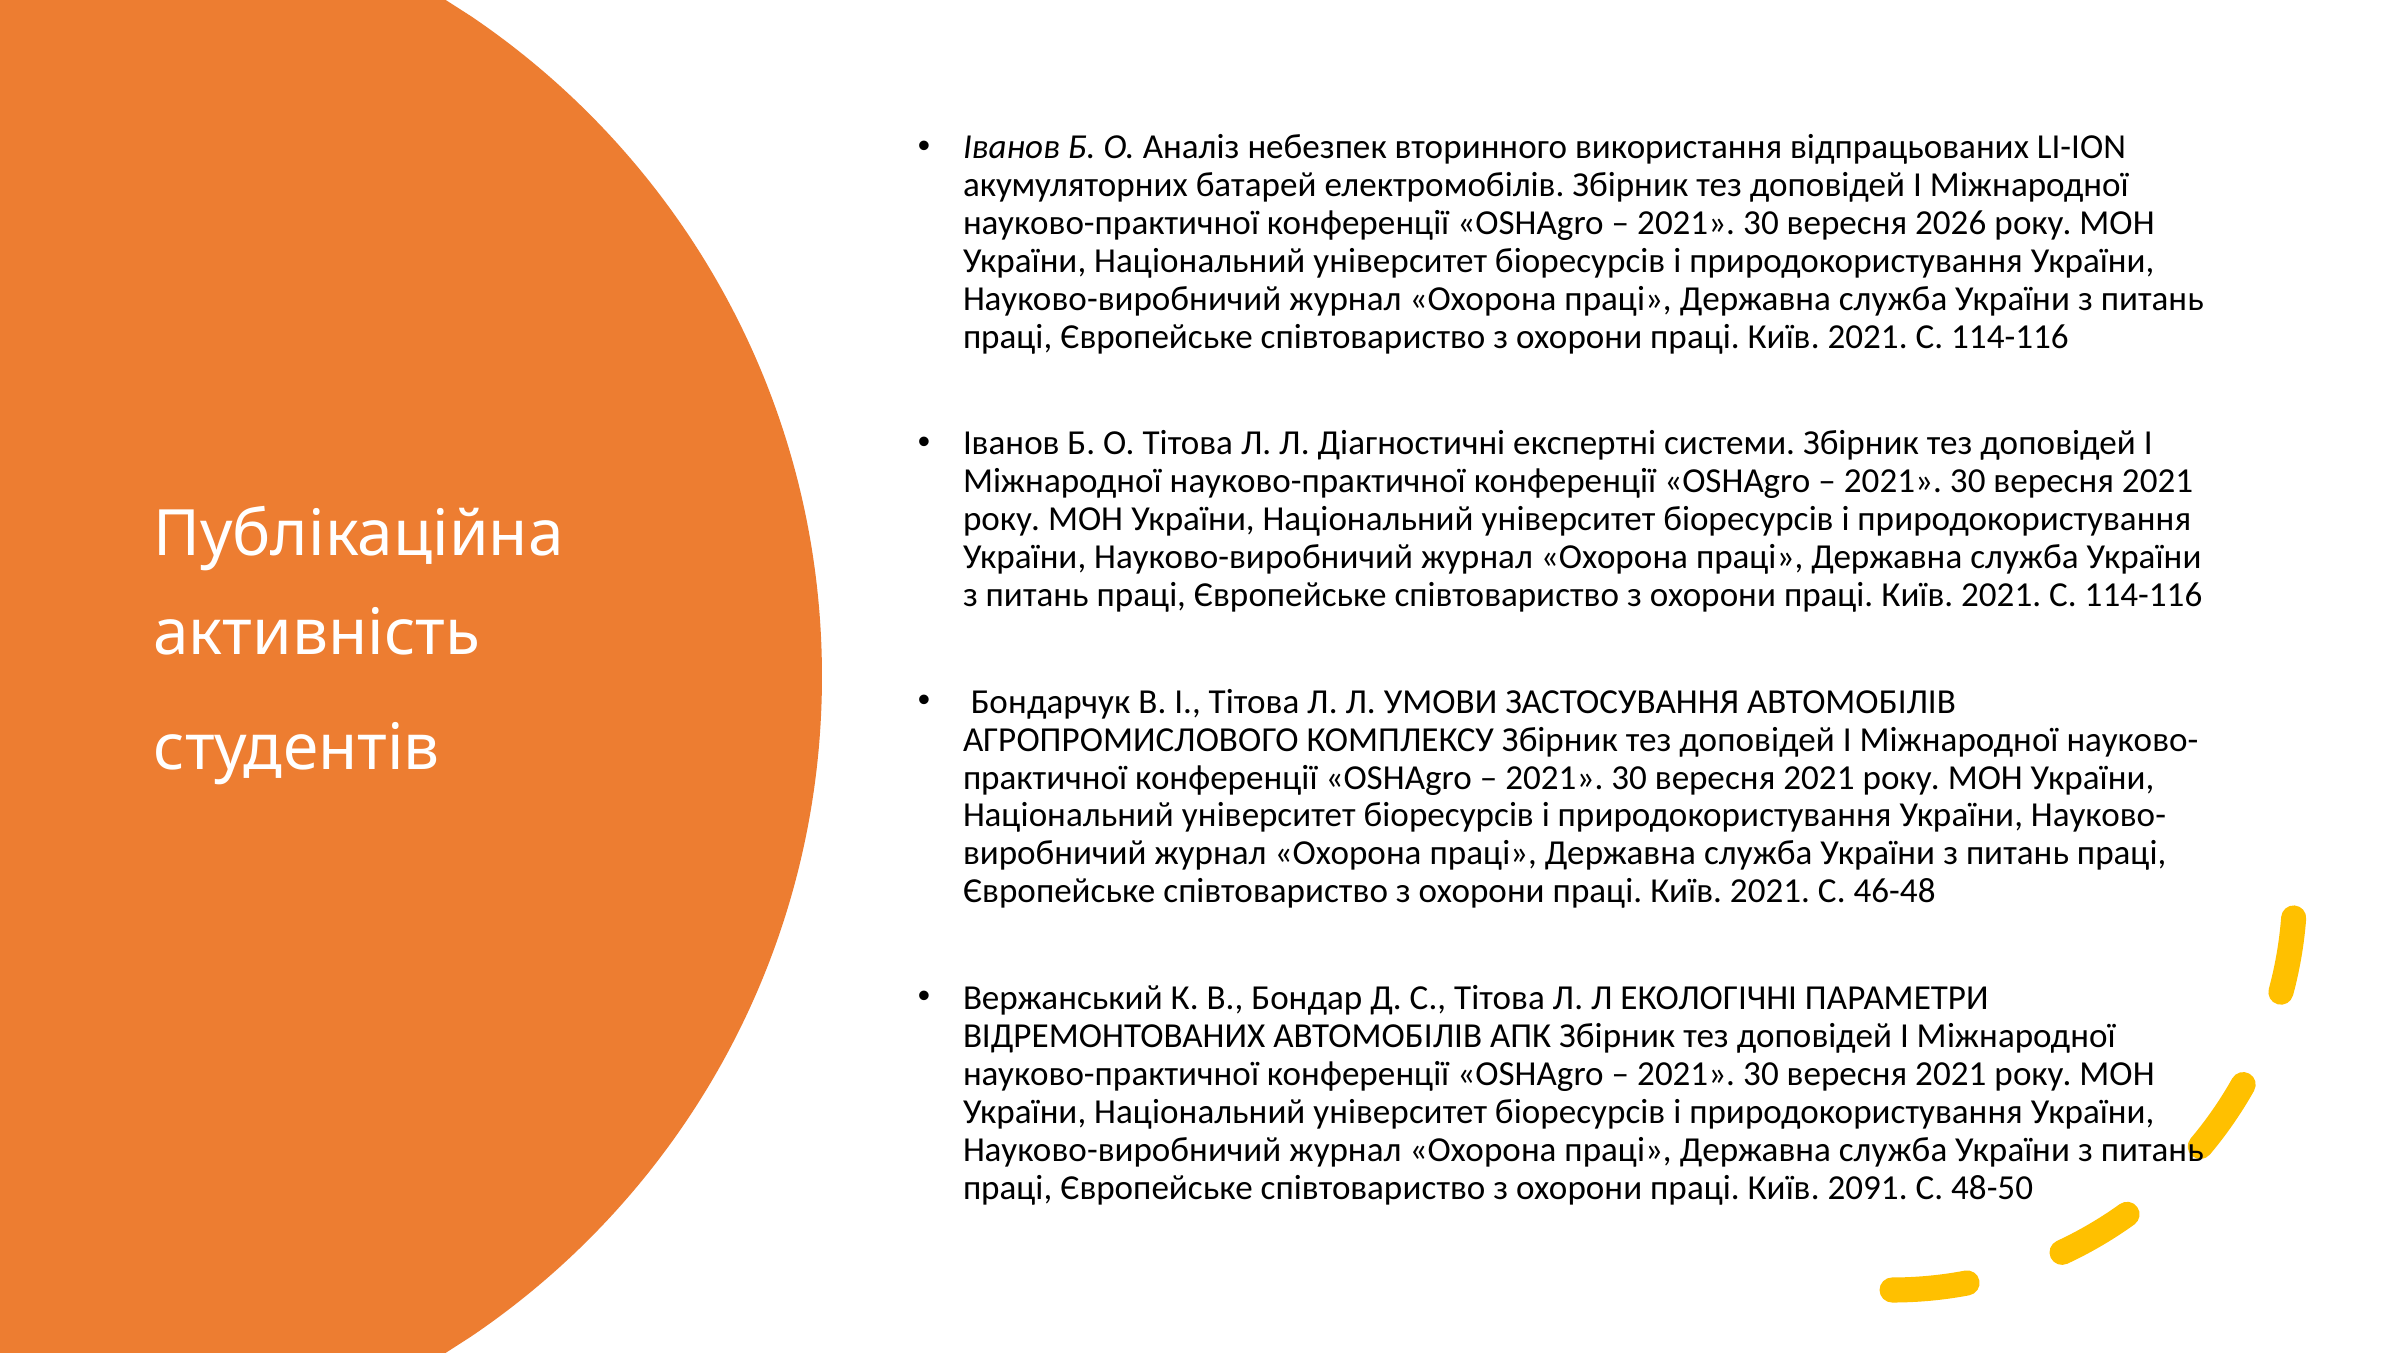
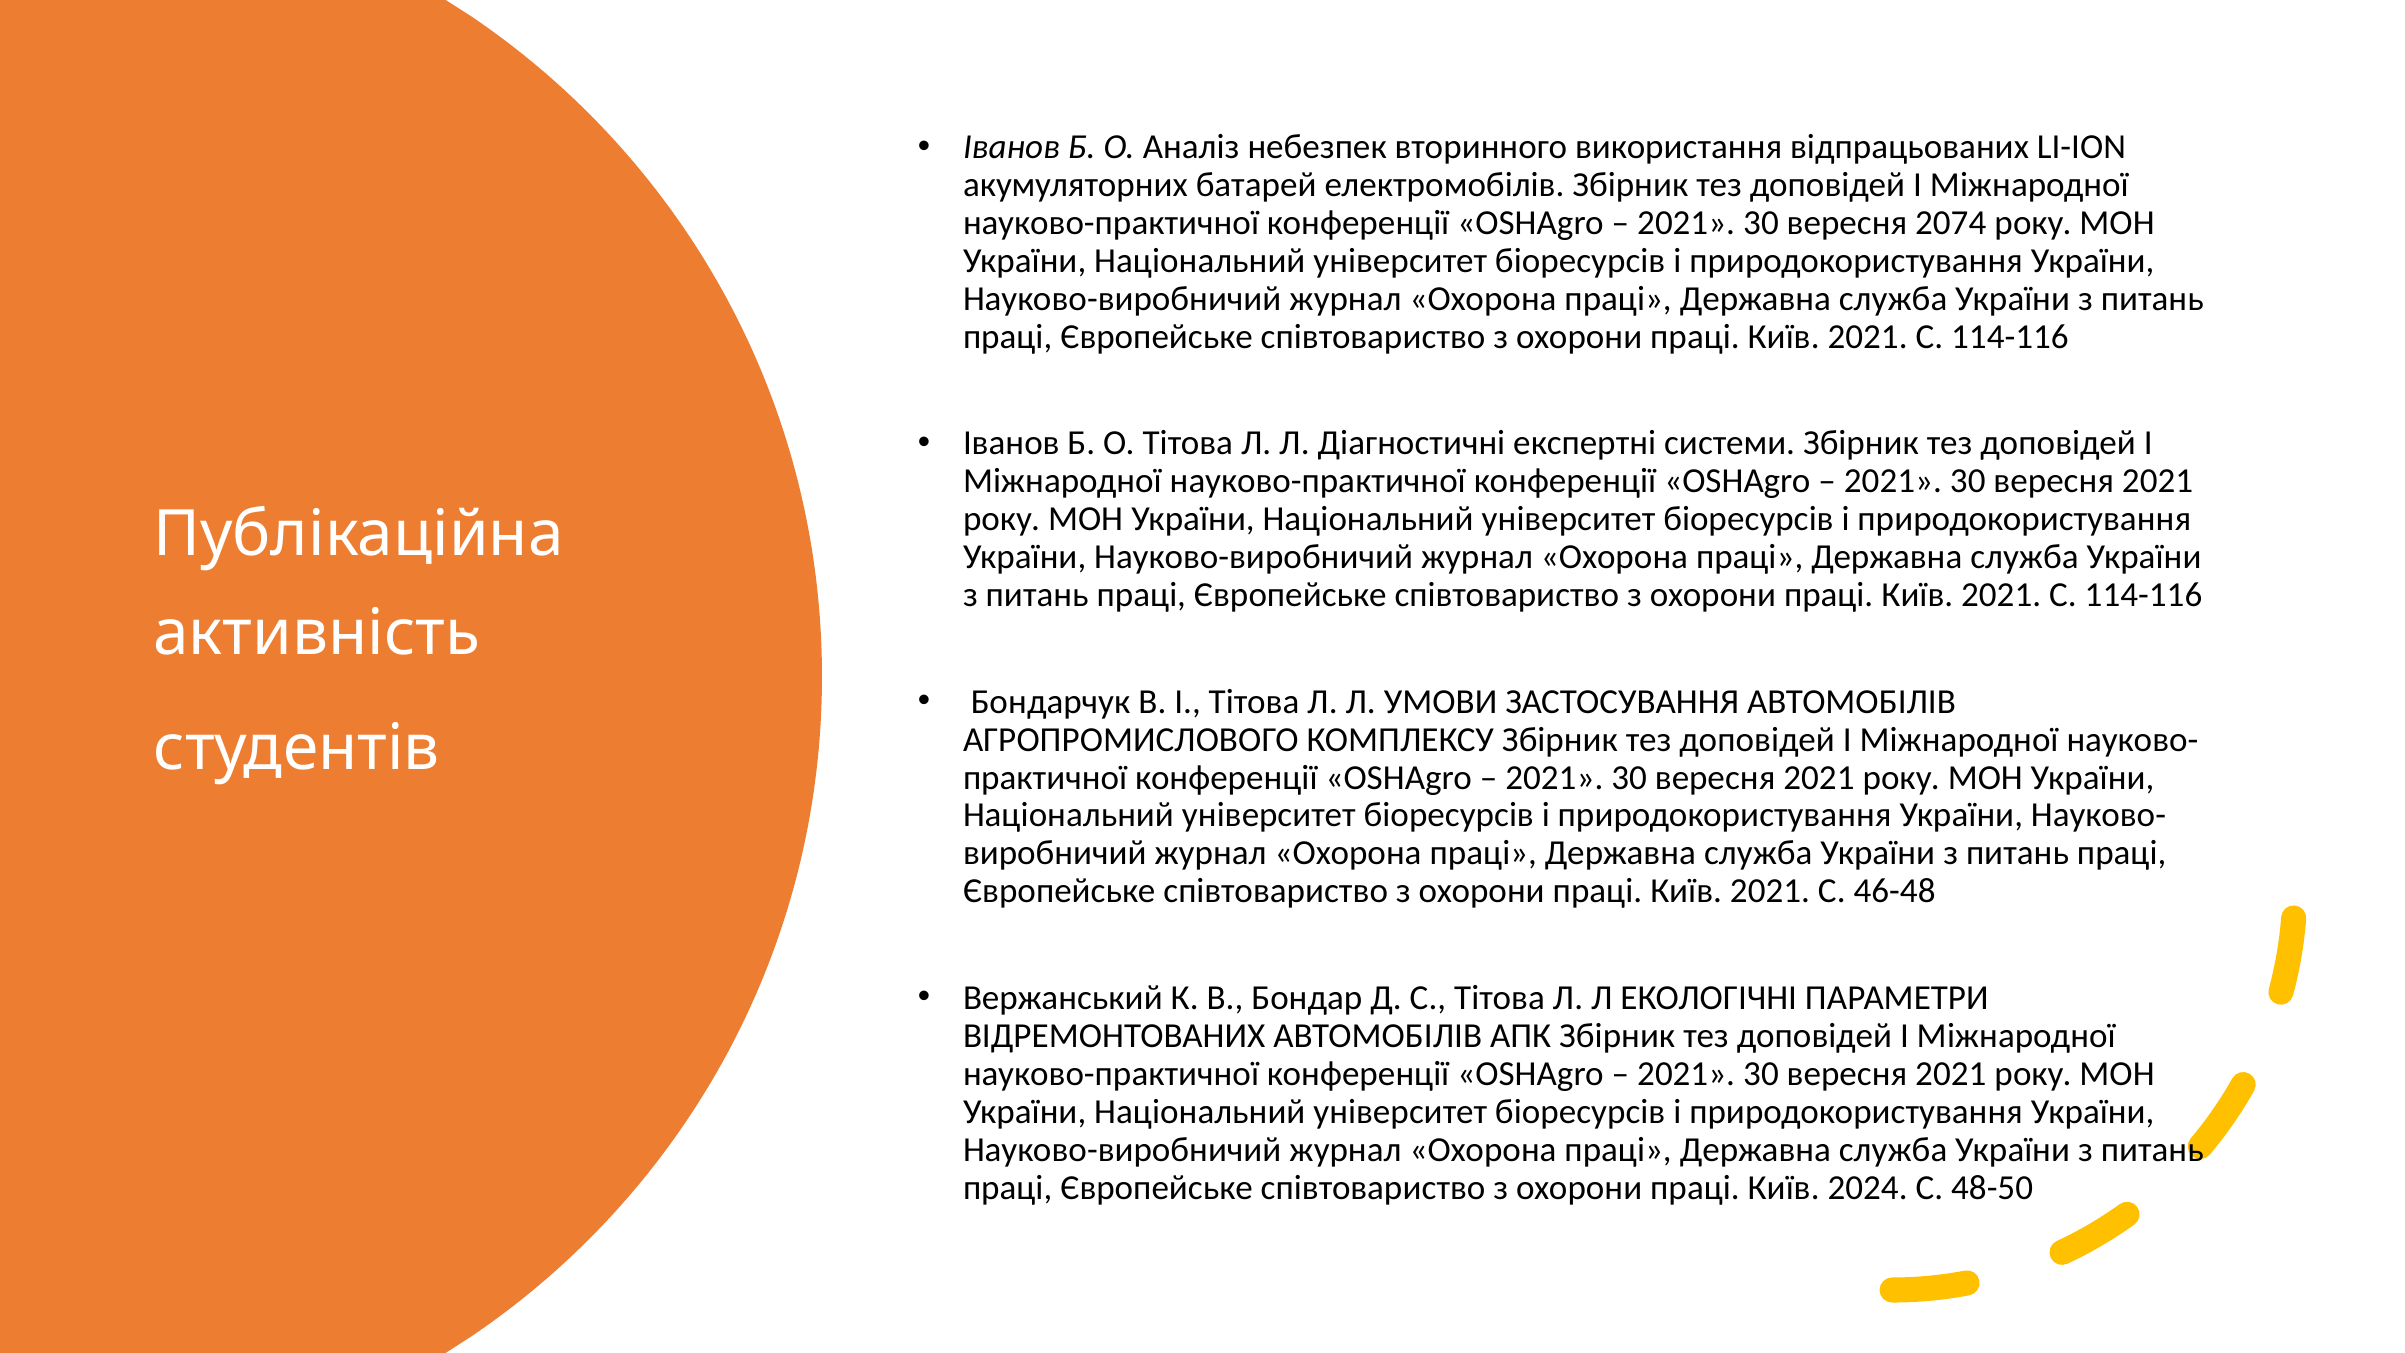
2026: 2026 -> 2074 (1951, 223)
2091: 2091 -> 2024 (1868, 1187)
